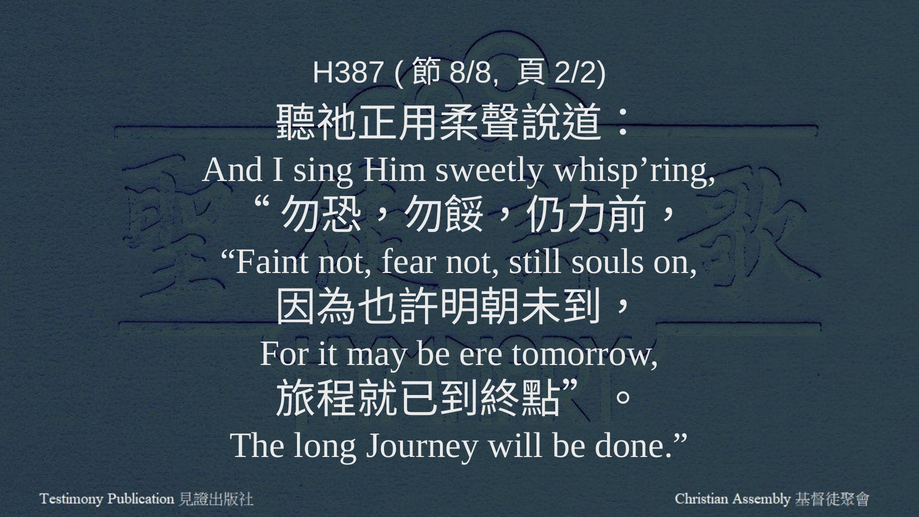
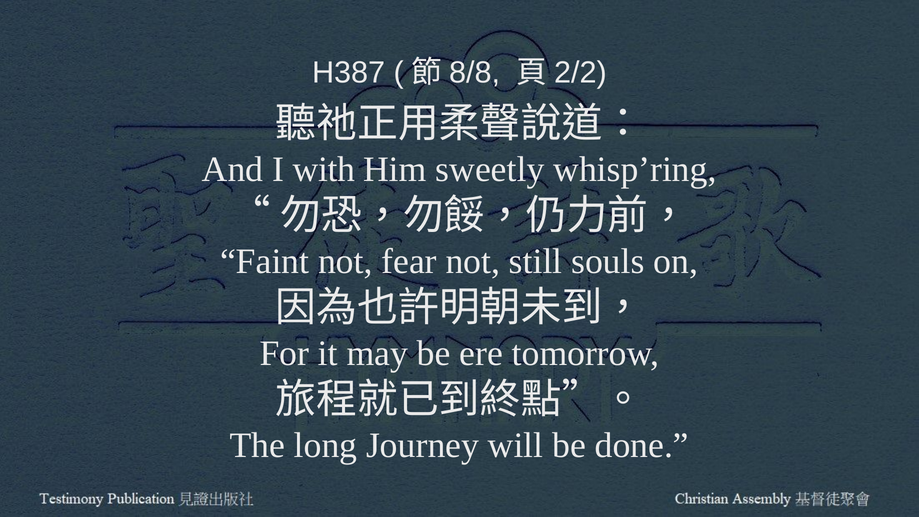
sing: sing -> with (324, 169)
